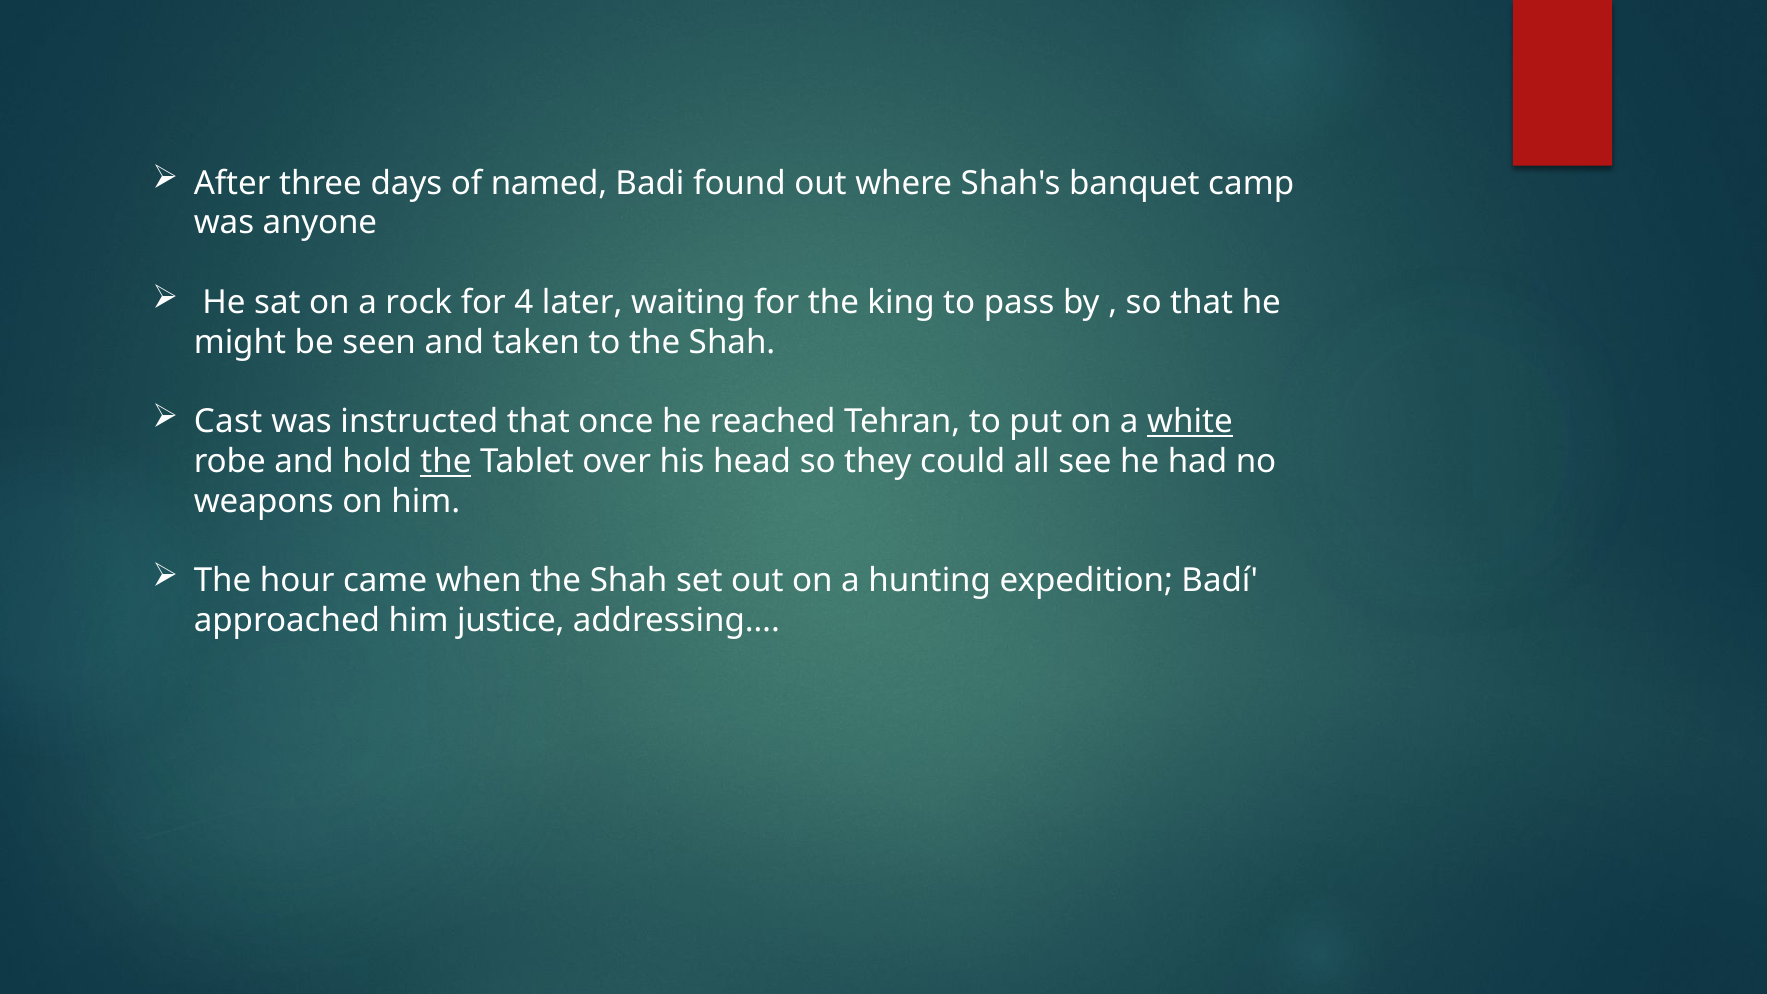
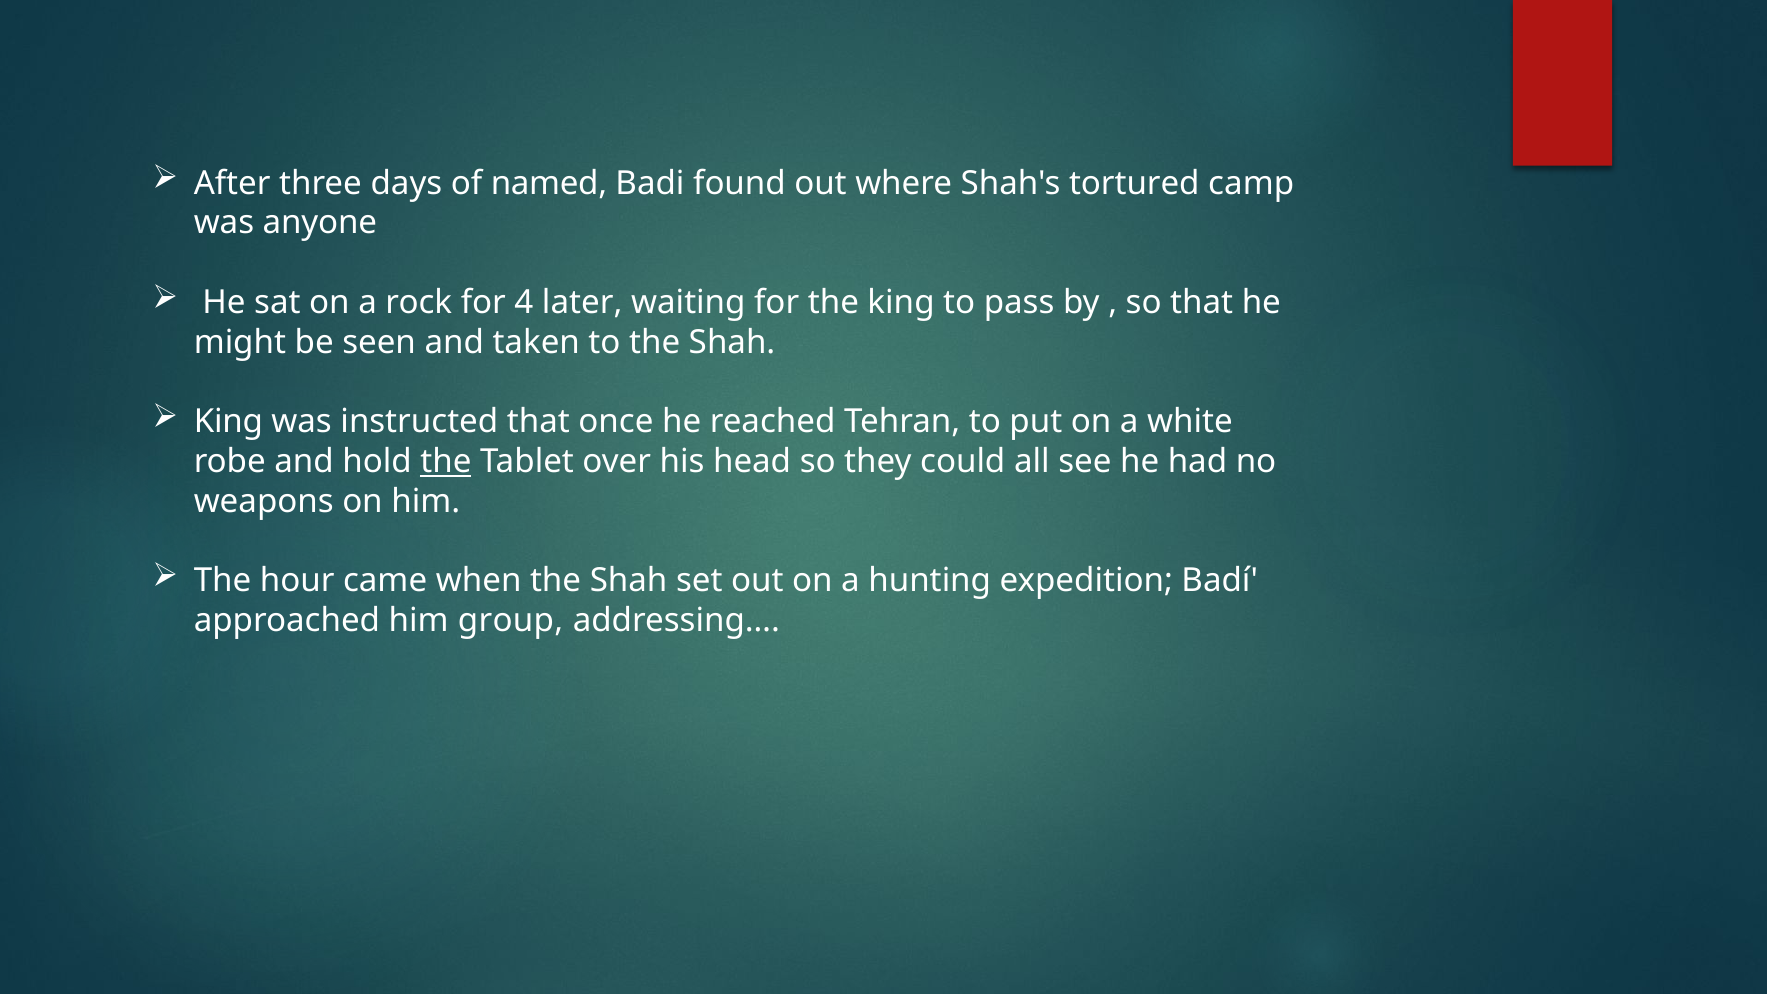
banquet: banquet -> tortured (1134, 183)
Cast: Cast -> King (228, 422)
white underline: present -> none (1190, 422)
justice: justice -> group (511, 621)
